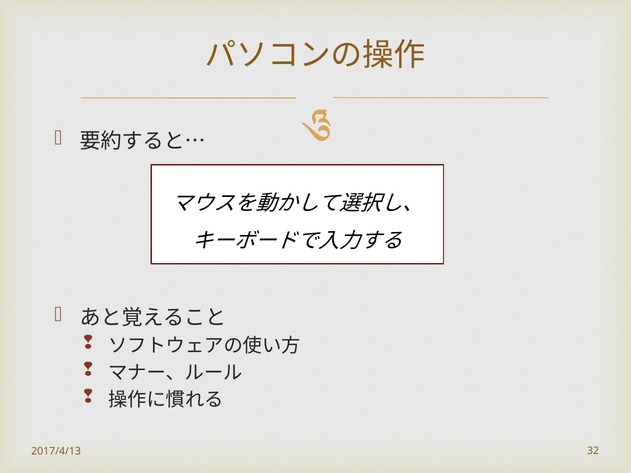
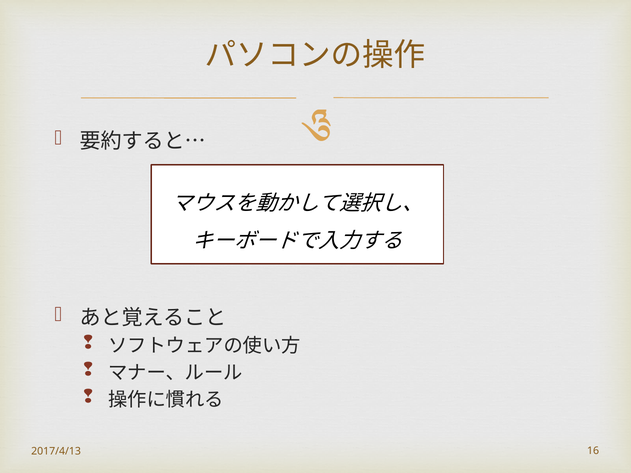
32: 32 -> 16 (593, 451)
